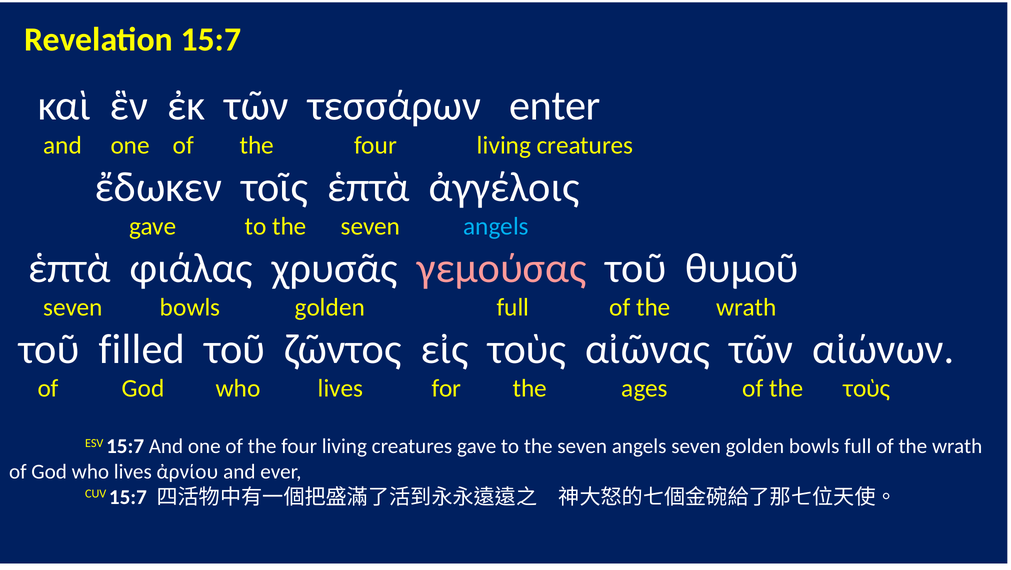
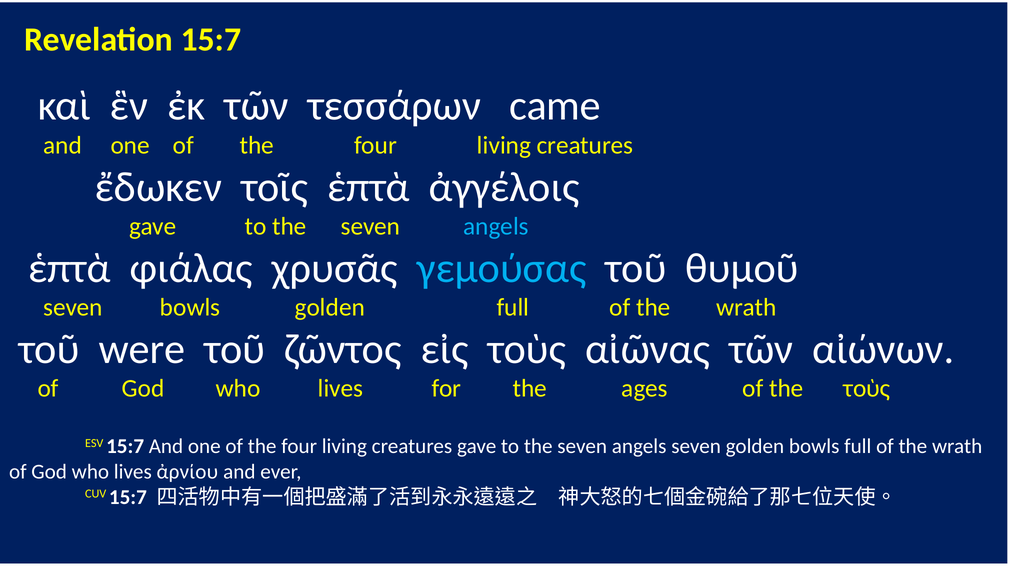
enter: enter -> came (555, 106)
γεμούσας colour: pink -> light blue (502, 268)
filled: filled -> were (142, 349)
